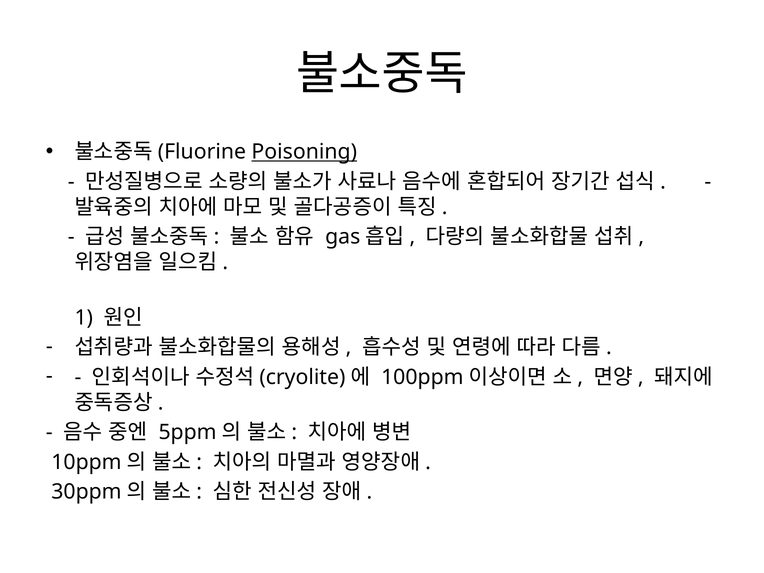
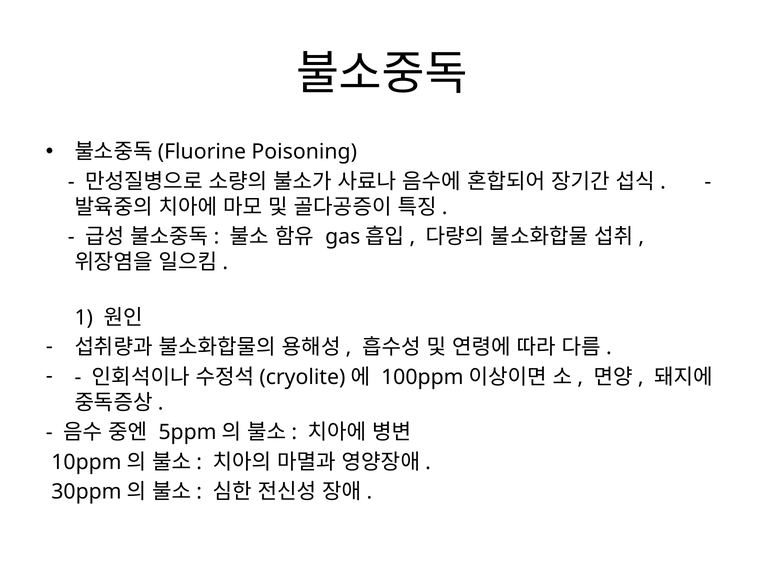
Poisoning underline: present -> none (304, 152)
